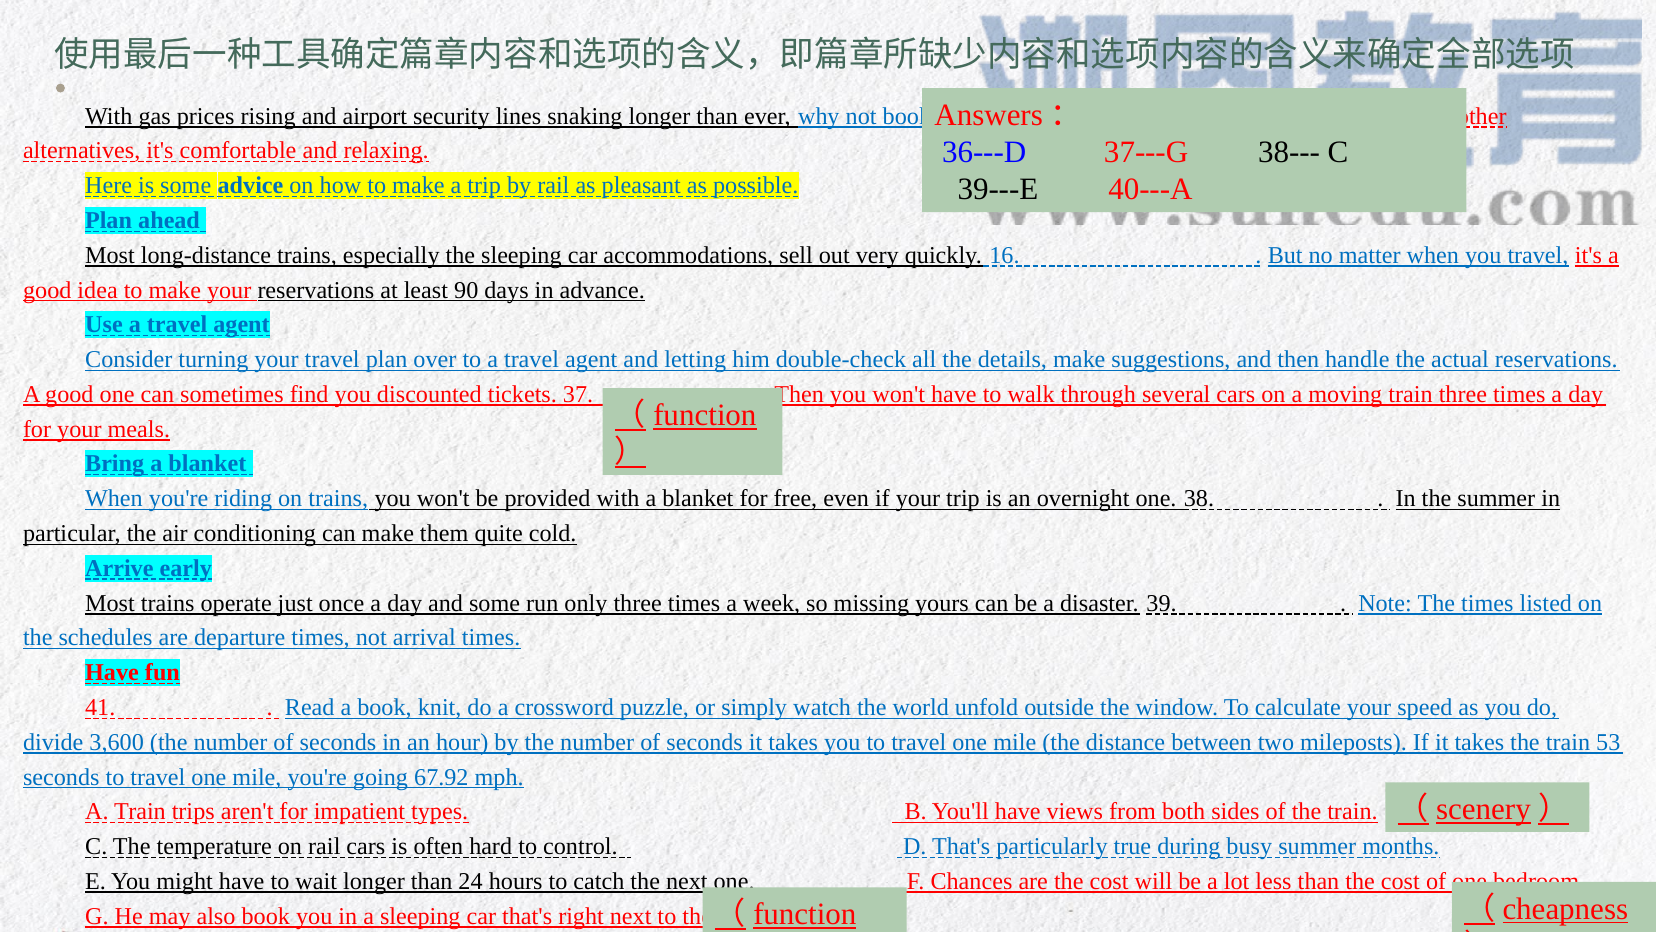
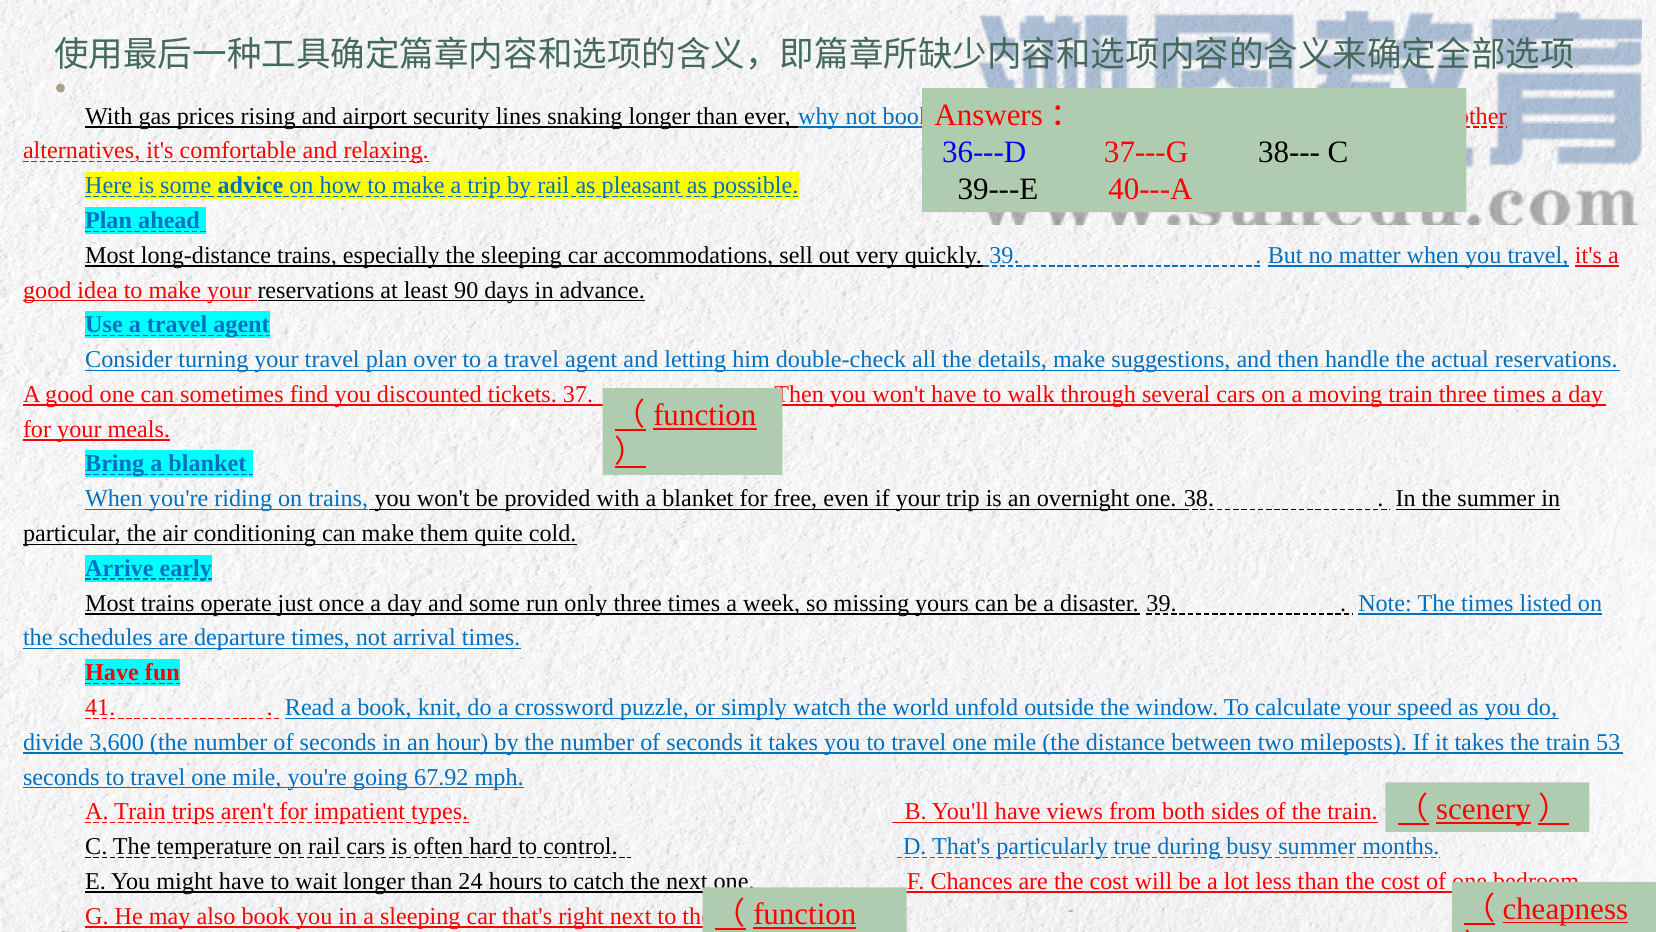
quickly 16: 16 -> 39 (1004, 255)
